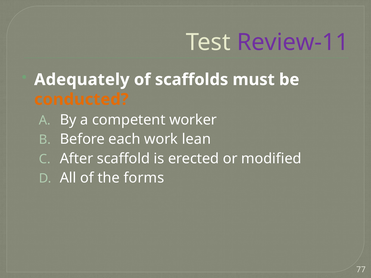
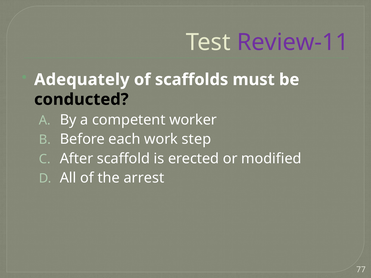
conducted colour: orange -> black (81, 99)
lean: lean -> step (196, 139)
forms: forms -> arrest (144, 178)
